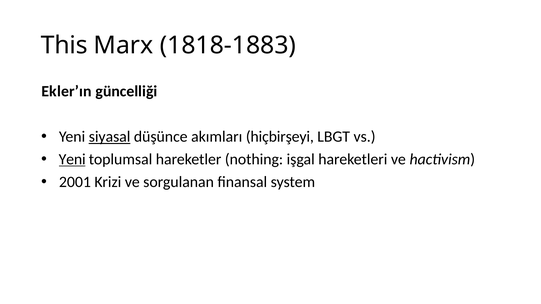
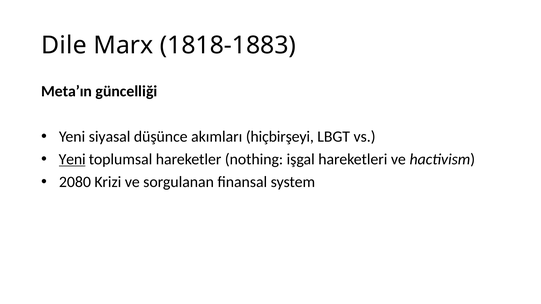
This: This -> Dile (64, 45)
Ekler’ın: Ekler’ın -> Meta’ın (67, 91)
siyasal underline: present -> none (110, 137)
2001: 2001 -> 2080 (75, 182)
